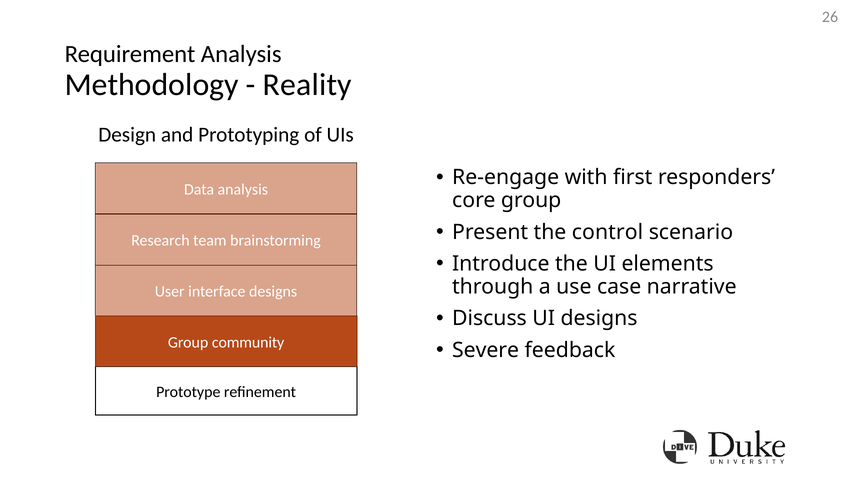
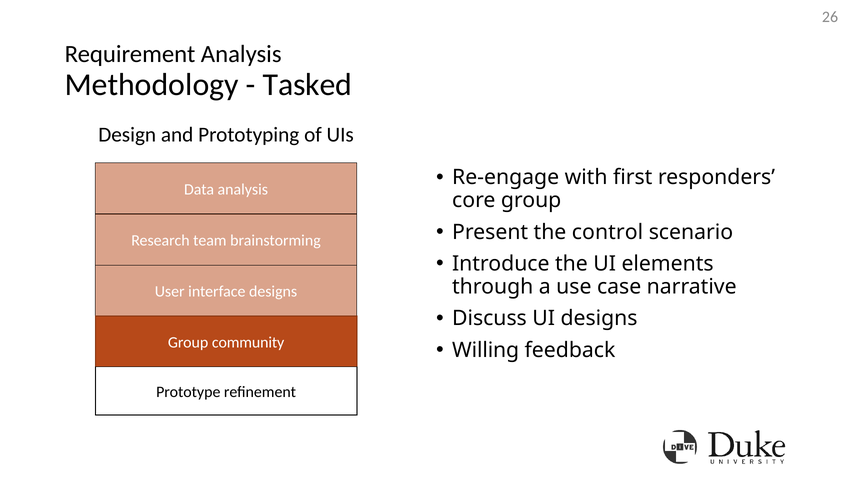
Reality: Reality -> Tasked (307, 85)
Severe: Severe -> Willing (486, 351)
